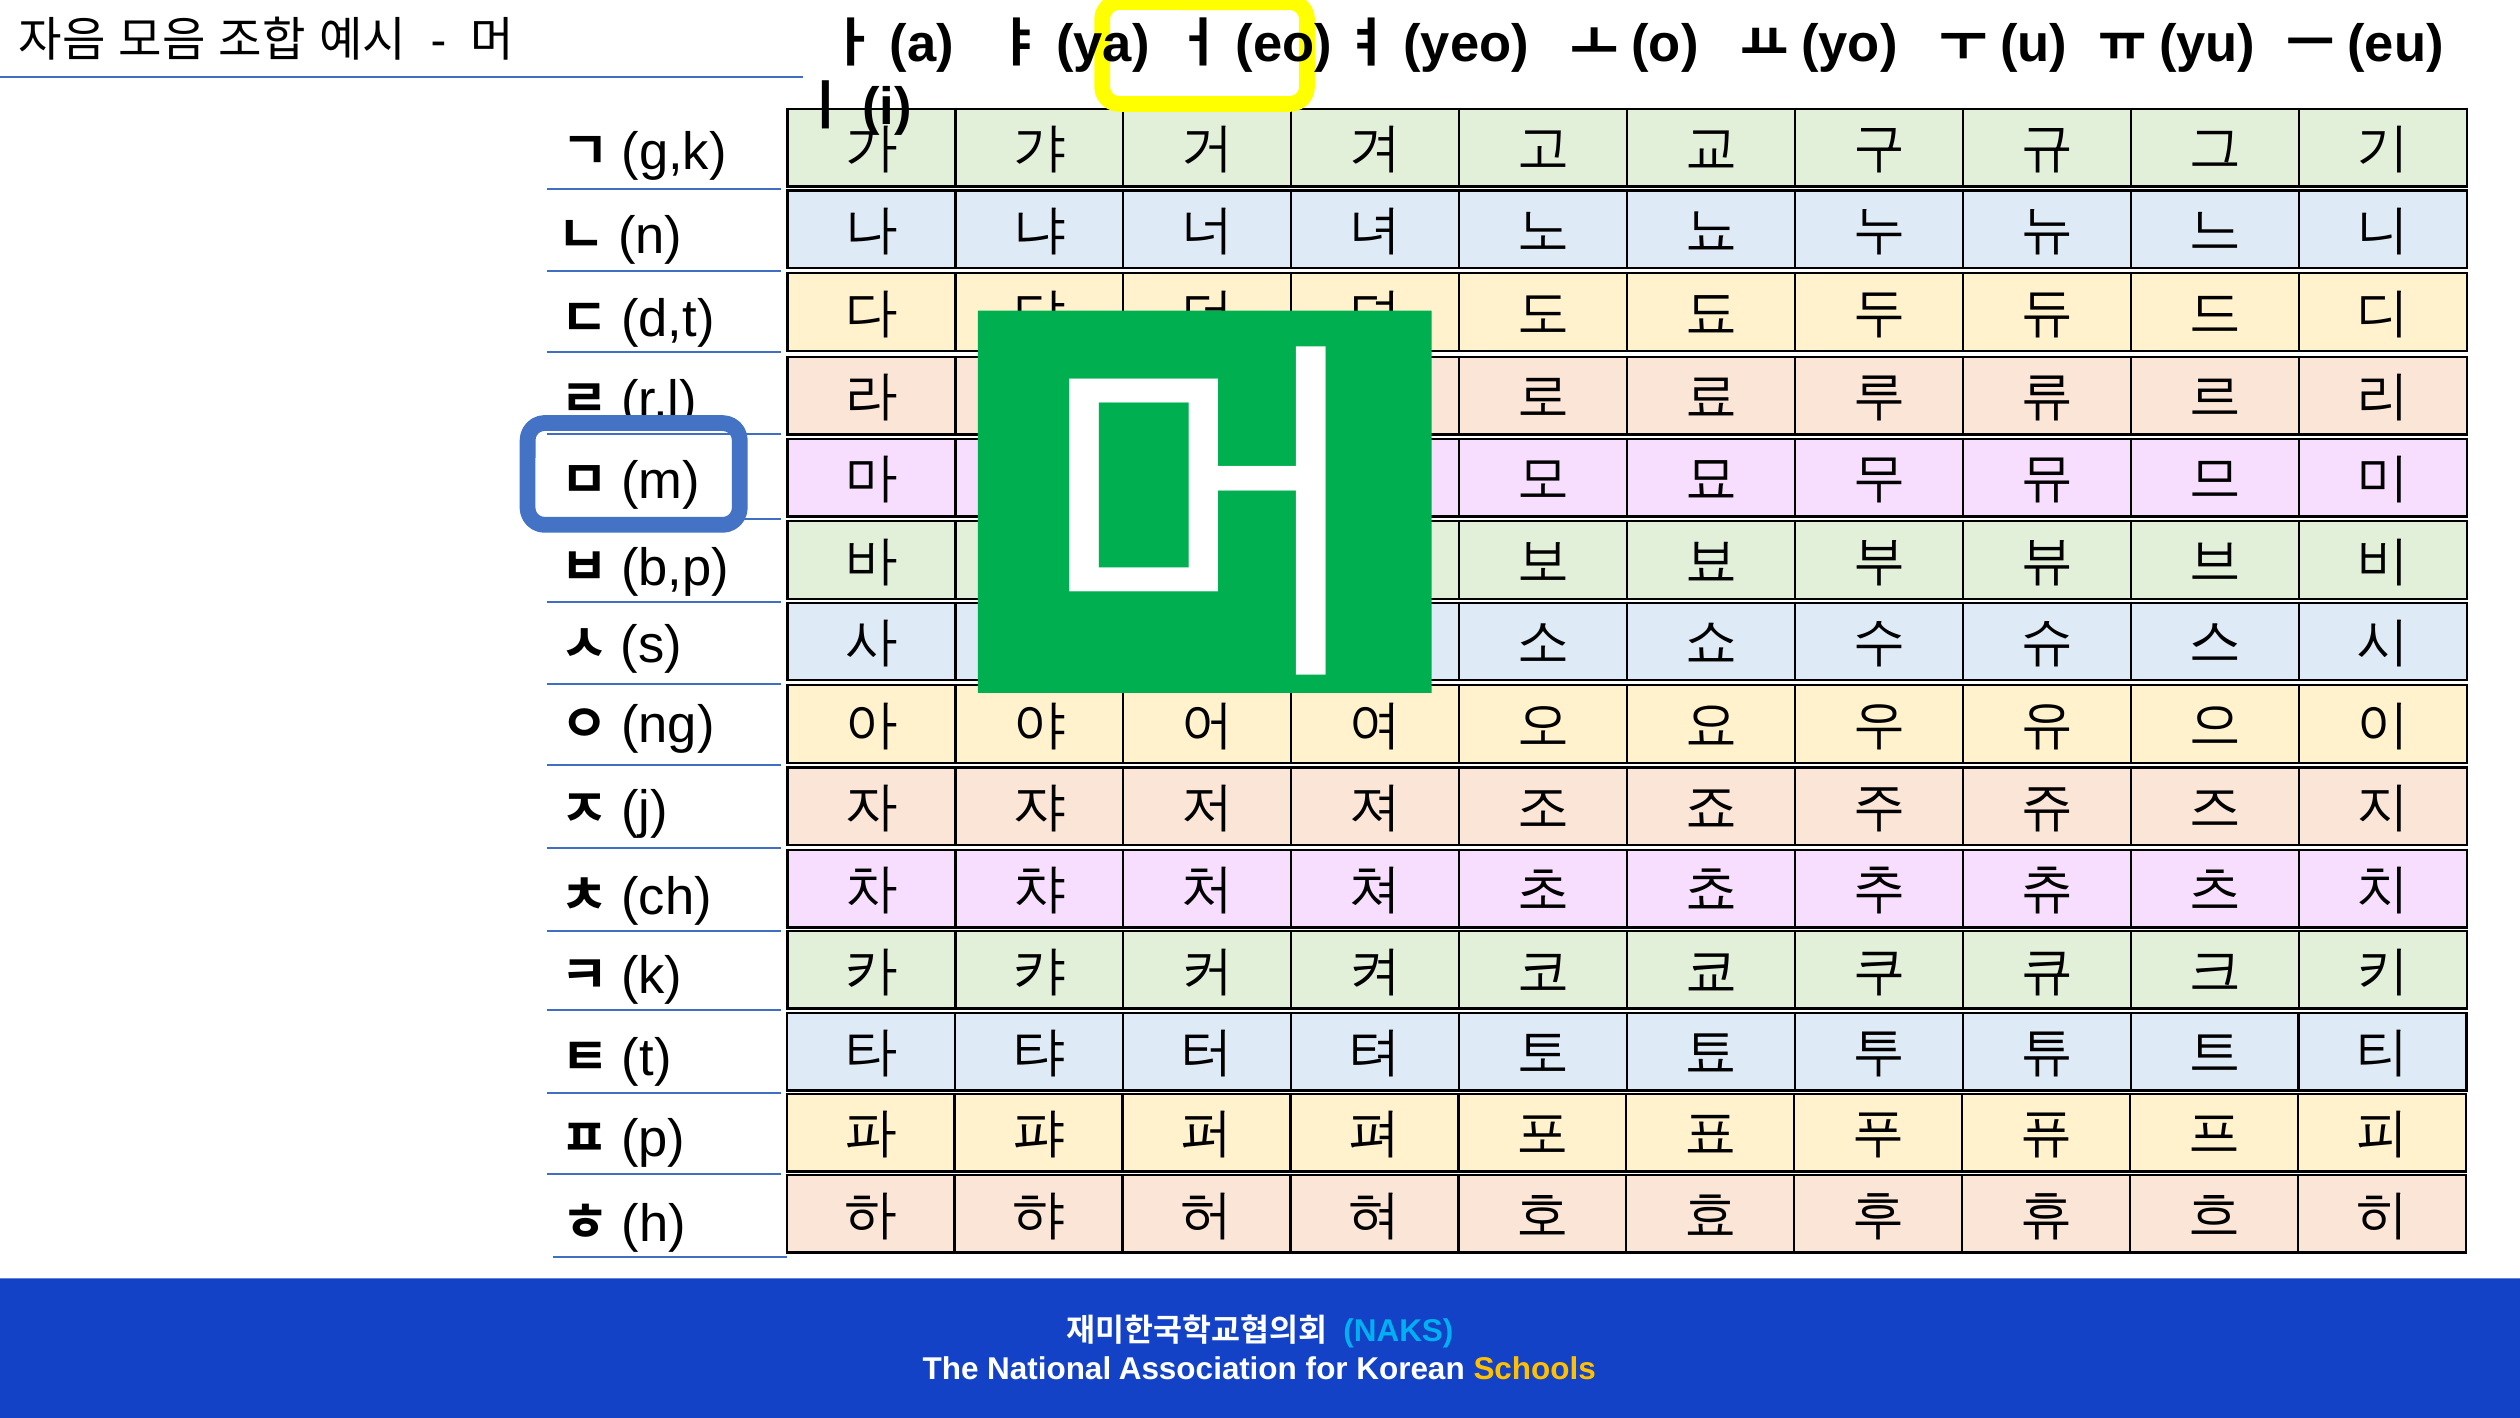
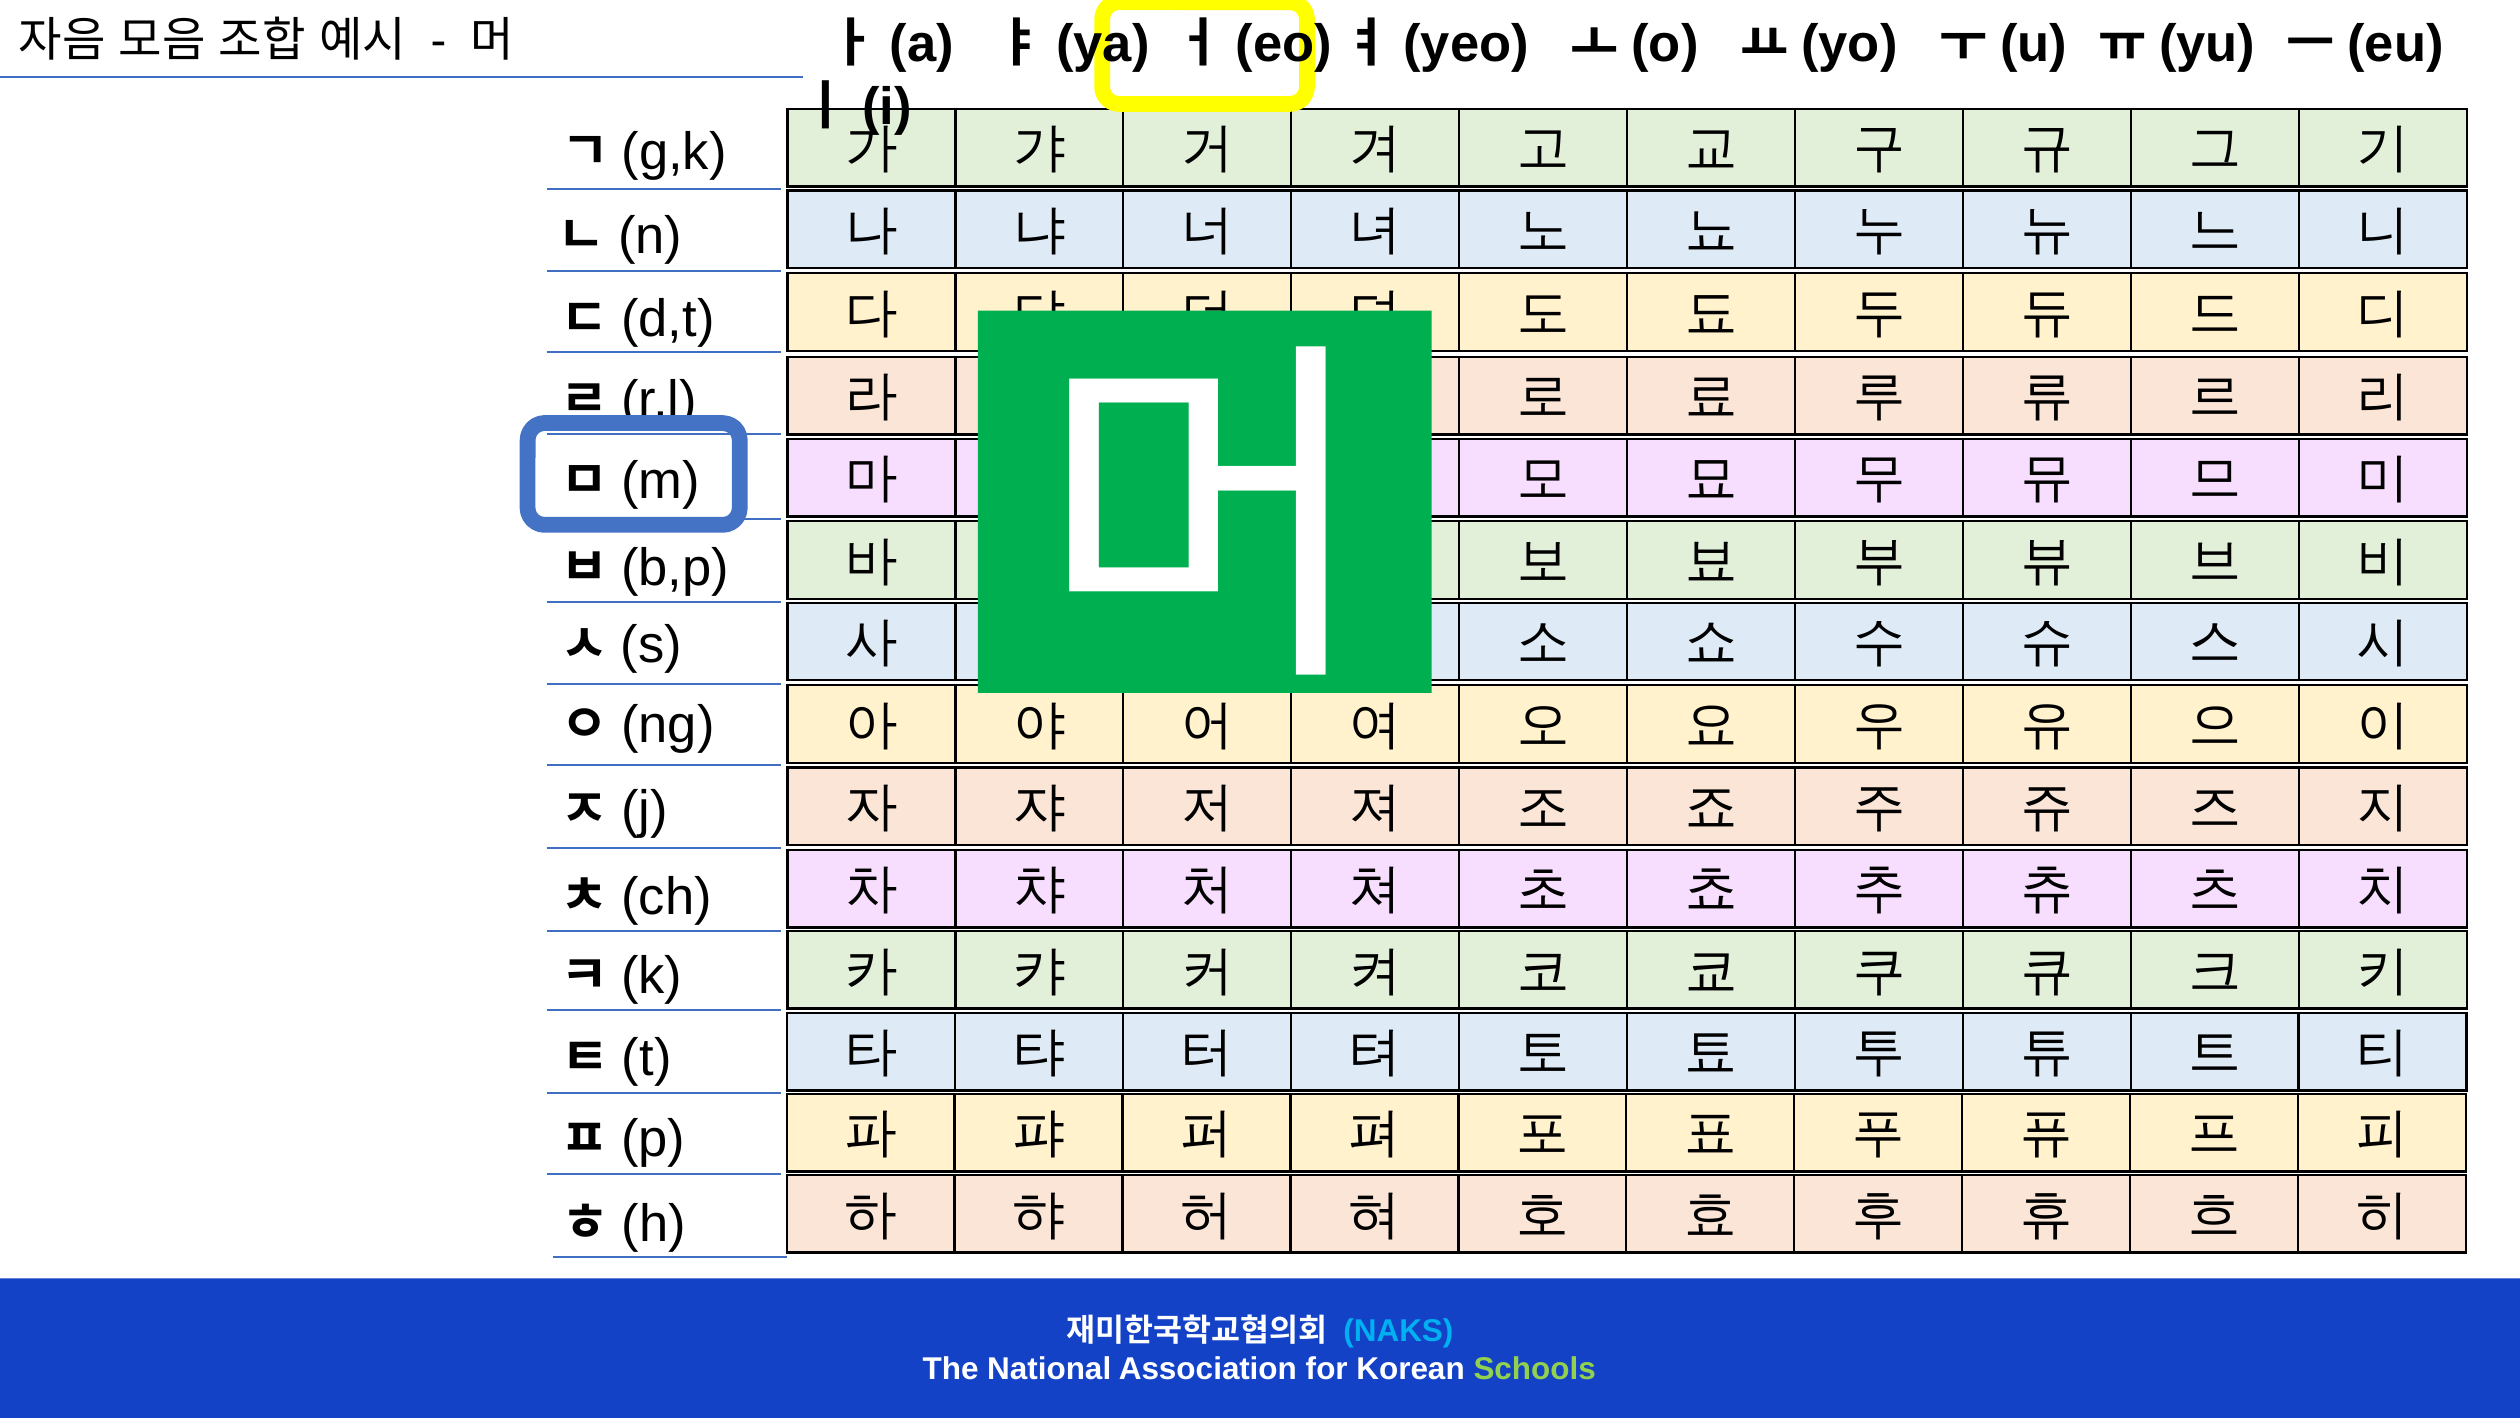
Schools colour: yellow -> light green (1535, 1369)
